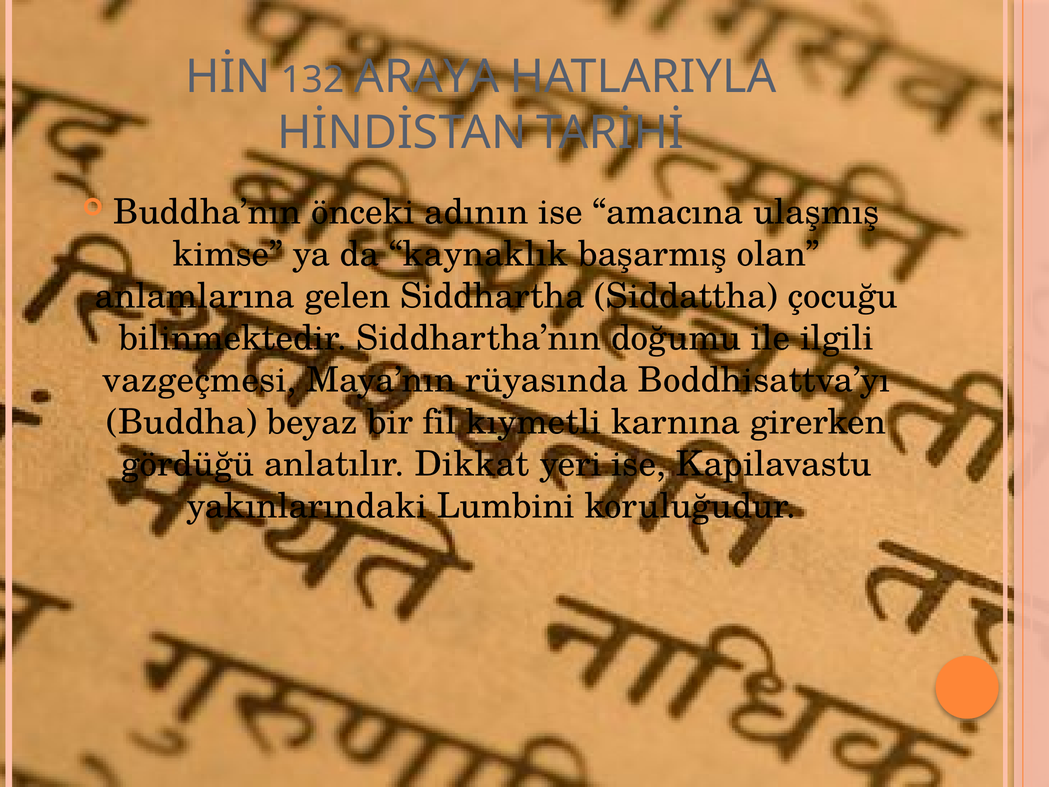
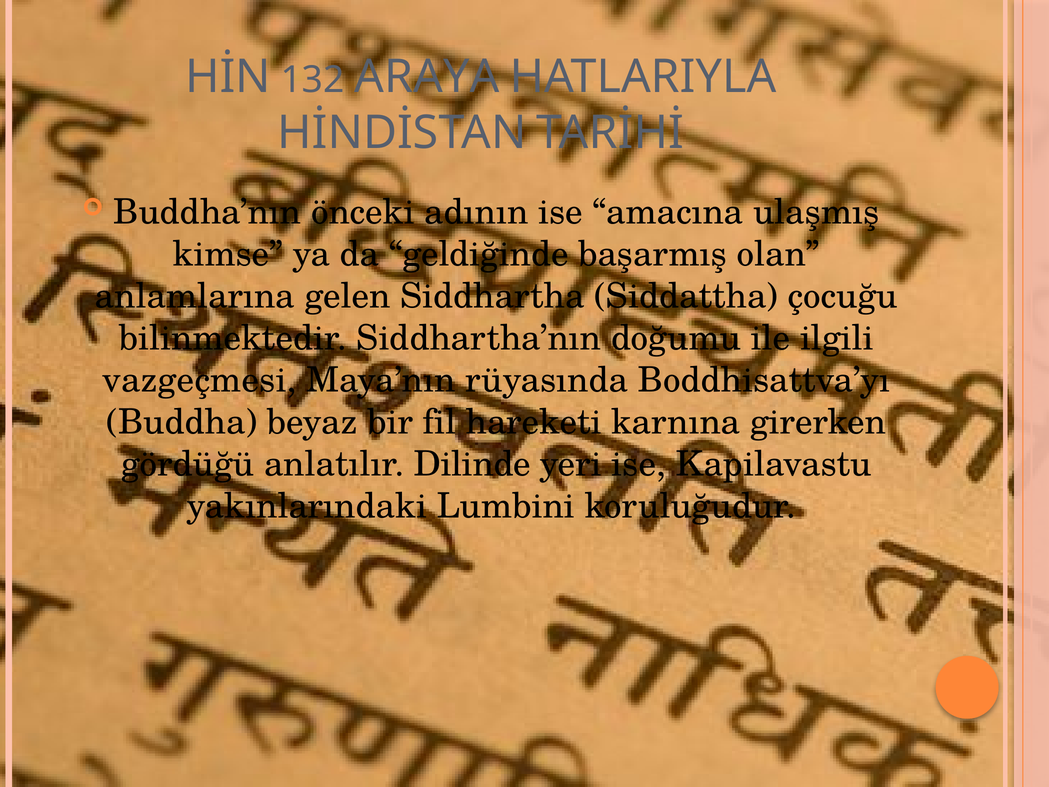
kaynaklık: kaynaklık -> geldiğinde (479, 254)
kıymetli: kıymetli -> hareketi (534, 422)
Dikkat: Dikkat -> Dilinde (472, 464)
